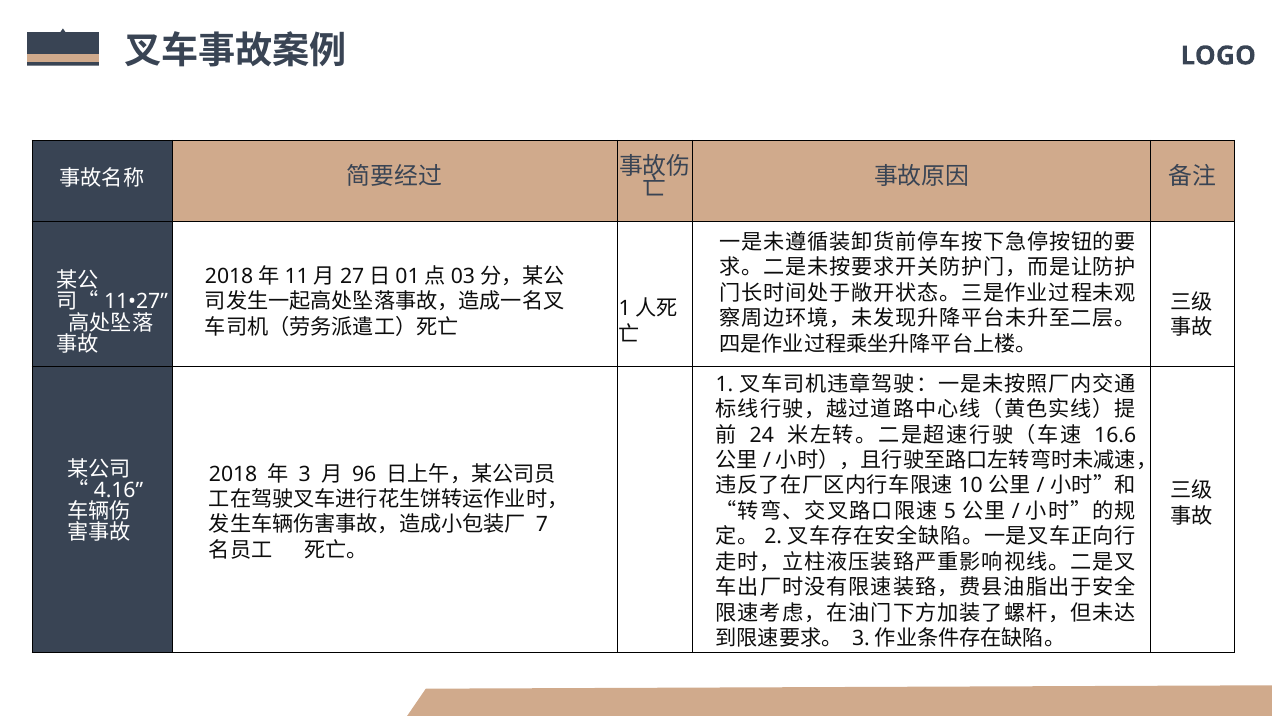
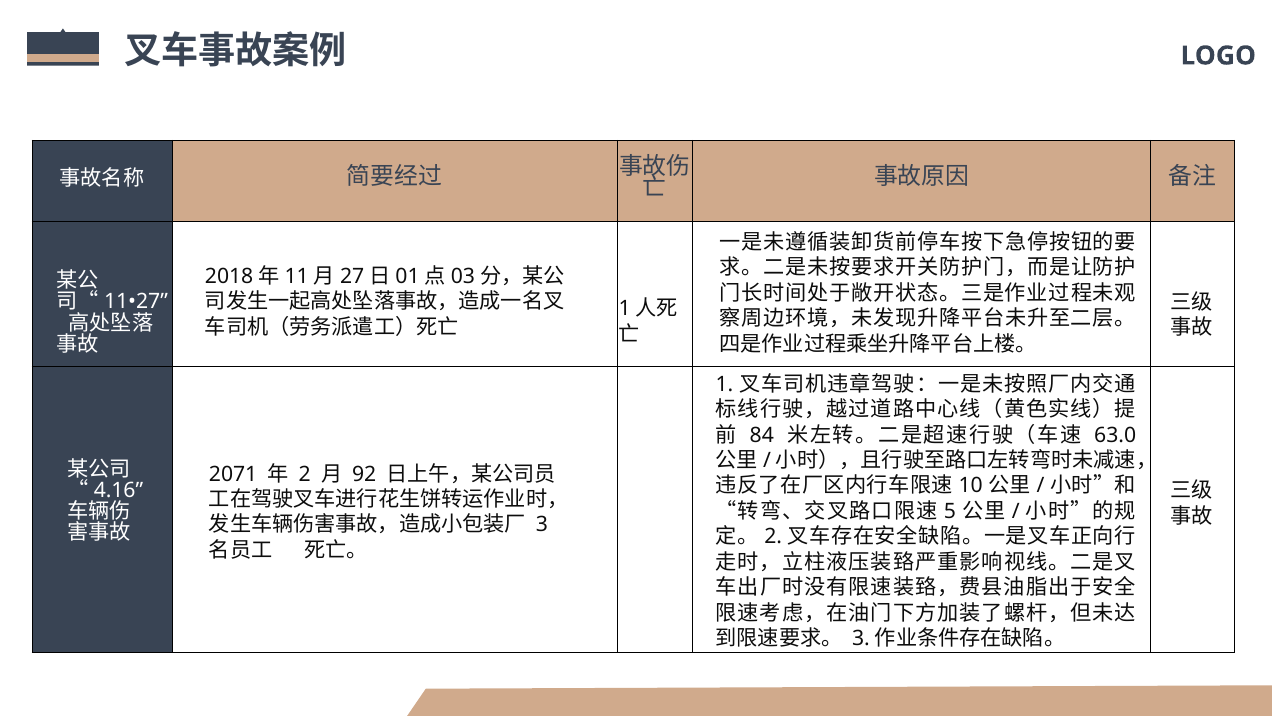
24: 24 -> 84 (762, 435)
16.6: 16.6 -> 63.0 (1115, 435)
2018: 2018 -> 2071 (233, 474)
3: 3 -> 2 (305, 474)
96: 96 -> 92 (364, 474)
7: 7 -> 3 (542, 525)
